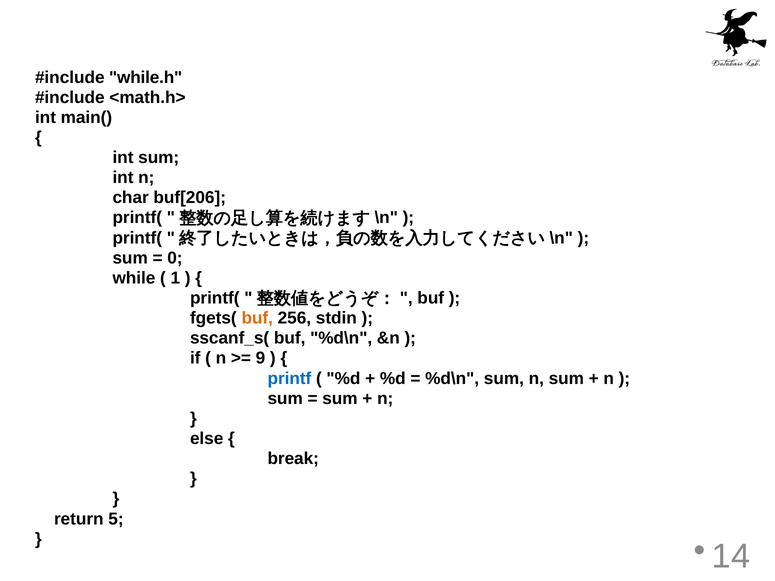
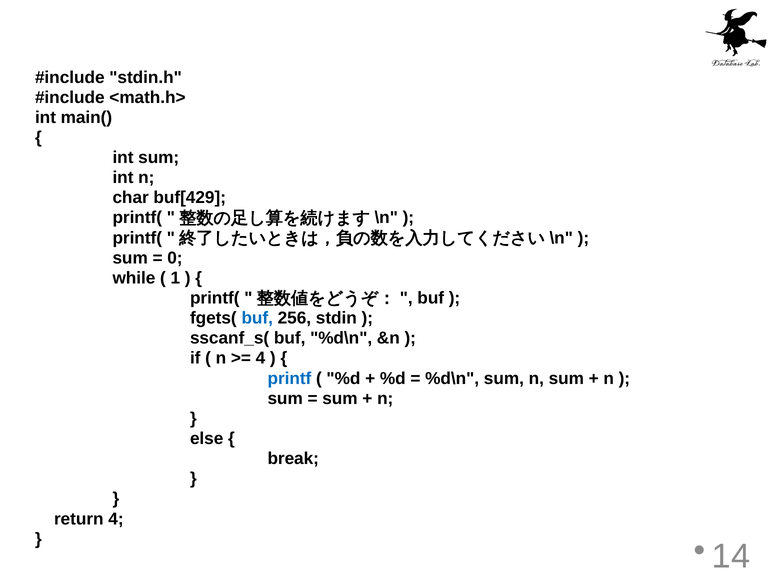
while.h: while.h -> stdin.h (146, 77)
buf[206: buf[206 -> buf[429 (190, 198)
buf colour: orange -> blue (257, 318)
9: 9 -> 4 (260, 358)
return 5: 5 -> 4 (116, 519)
